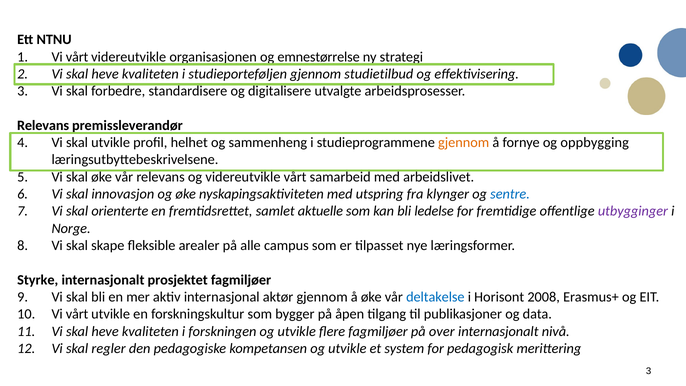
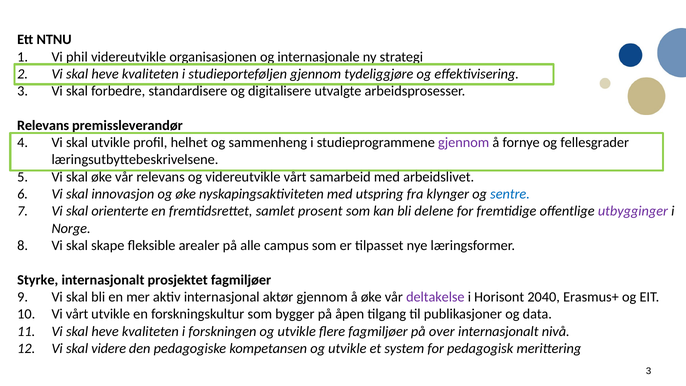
vårt: vårt -> phil (77, 57)
emnestørrelse: emnestørrelse -> internasjonale (319, 57)
studietilbud: studietilbud -> tydeliggjøre (379, 74)
gjennom colour: orange -> purple (464, 143)
oppbygging: oppbygging -> fellesgrader (595, 143)
aktuelle: aktuelle -> prosent (320, 211)
ledelse: ledelse -> delene (434, 211)
deltakelse colour: blue -> purple (435, 297)
2008: 2008 -> 2040 (544, 297)
regler: regler -> videre (109, 348)
